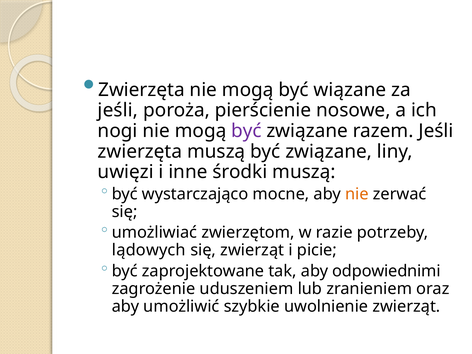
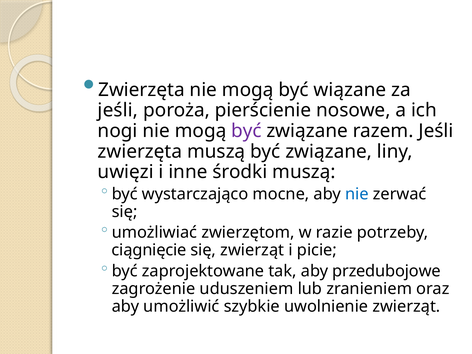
nie colour: orange -> blue (357, 194)
lądowych: lądowych -> ciągnięcie (149, 250)
odpowiednimi: odpowiednimi -> przedubojowe (386, 271)
